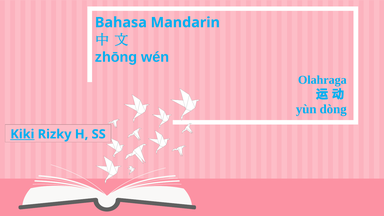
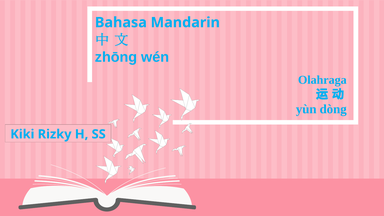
Kiki underline: present -> none (22, 134)
